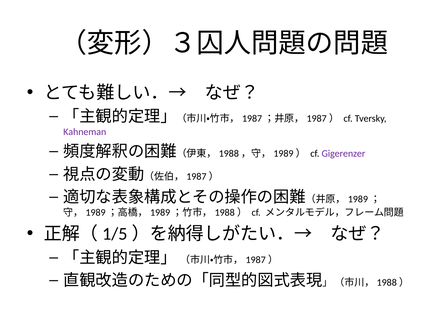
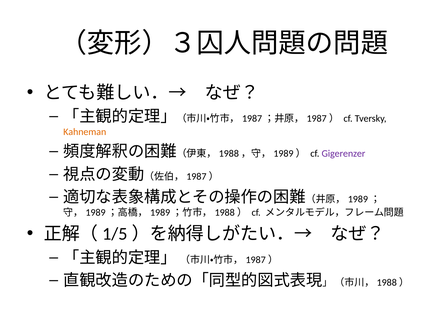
Kahneman colour: purple -> orange (85, 132)
